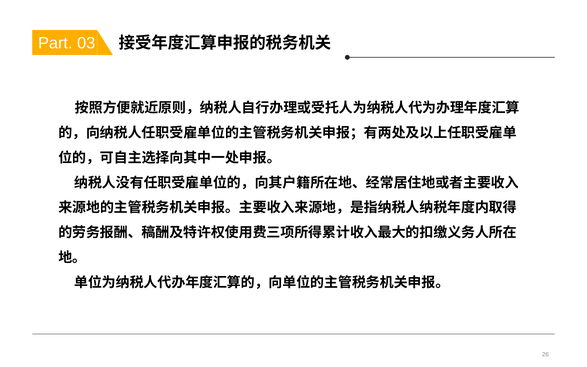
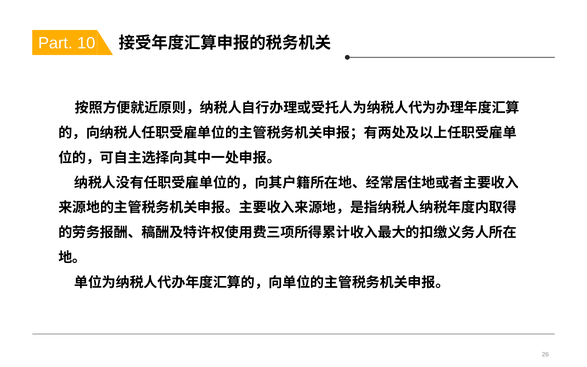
03: 03 -> 10 (86, 43)
